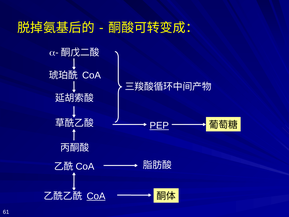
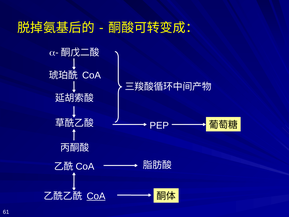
PEP underline: present -> none (159, 125)
